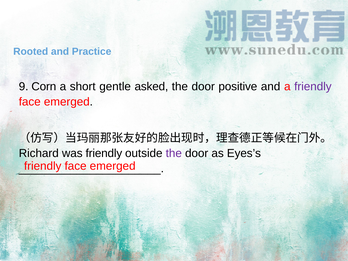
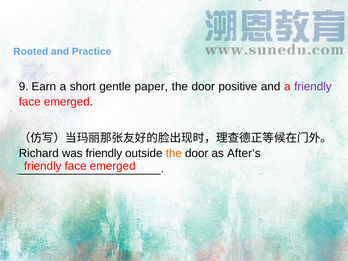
Corn: Corn -> Earn (44, 86)
asked: asked -> paper (151, 86)
the colour: purple -> orange (174, 153)
Eyes’s: Eyes’s -> After’s (244, 153)
